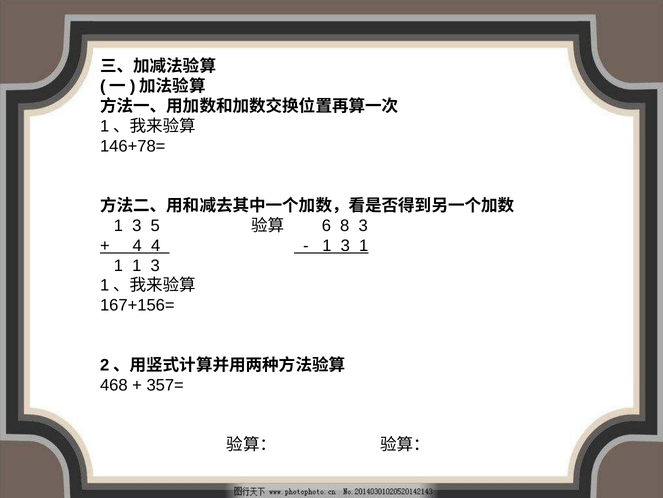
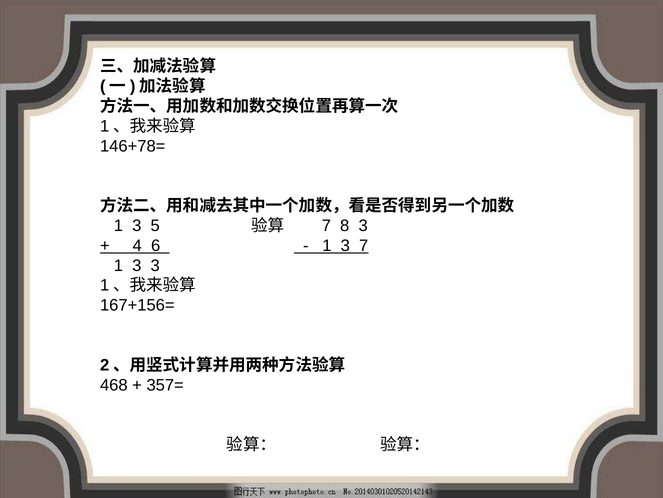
6: 6 -> 7 (326, 225)
4 4: 4 -> 6 (156, 245)
3 1: 1 -> 7 (364, 245)
1: 1 -> 3 (137, 265)
